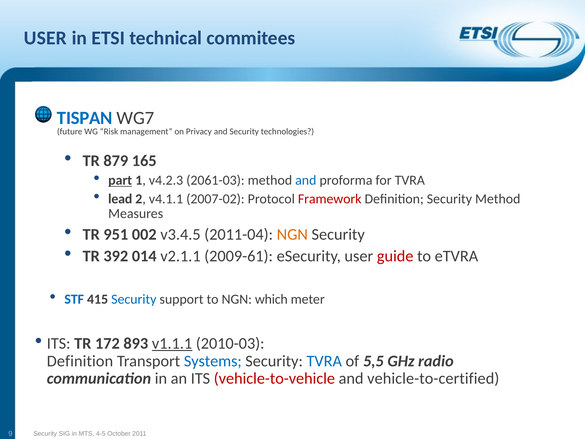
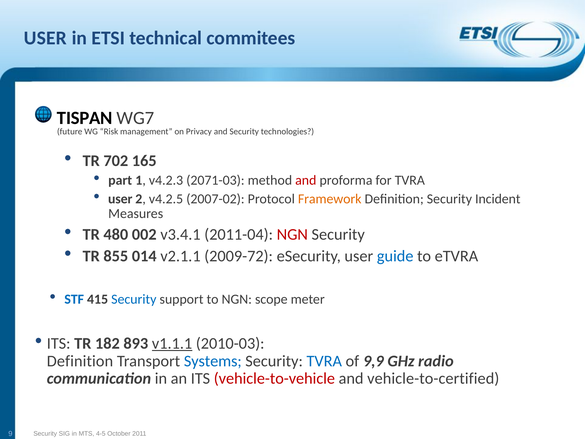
TISPAN colour: blue -> black (85, 118)
879: 879 -> 702 (116, 161)
part underline: present -> none (120, 180)
2061-03: 2061-03 -> 2071-03 (215, 180)
and colour: blue -> red (306, 180)
lead: lead -> user (120, 199)
v4.1.1: v4.1.1 -> v4.2.5 (166, 199)
Framework colour: red -> orange (330, 199)
Security Method: Method -> Incident (498, 199)
951: 951 -> 480 (116, 234)
v3.4.5: v3.4.5 -> v3.4.1 (180, 234)
NGN colour: orange -> red (292, 234)
392: 392 -> 855 (116, 256)
2009-61: 2009-61 -> 2009-72 (239, 256)
guide colour: red -> blue (395, 256)
which: which -> scope (271, 299)
172: 172 -> 182 (107, 343)
5,5: 5,5 -> 9,9 (373, 361)
